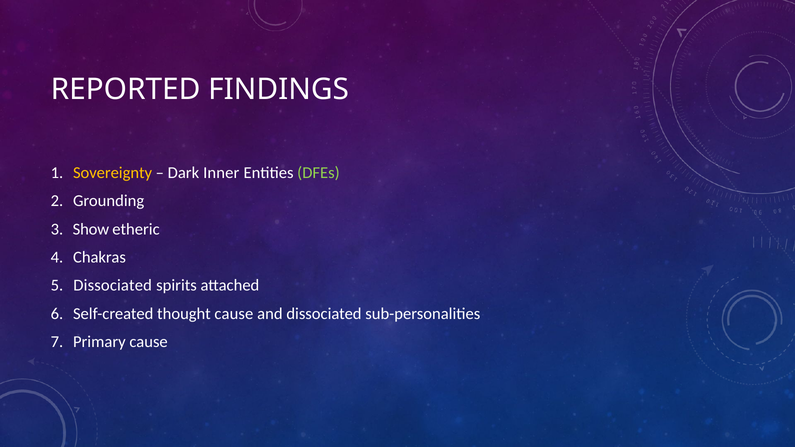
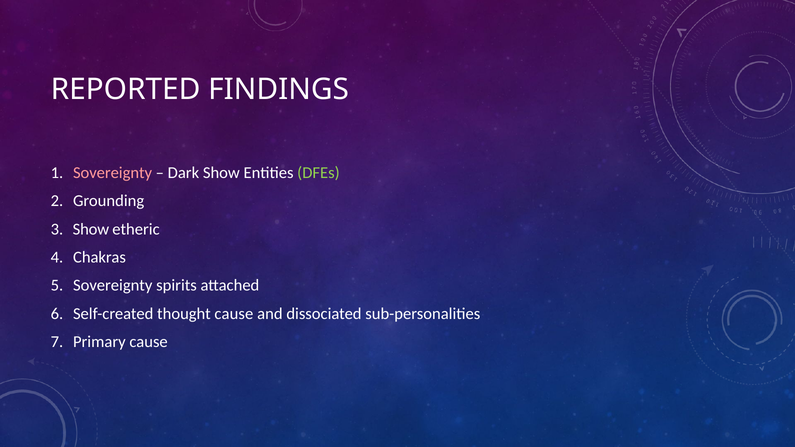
Sovereignty colour: yellow -> pink (113, 173)
Dark Inner: Inner -> Show (221, 173)
Dissociated: Dissociated -> Sovereignty (113, 285)
